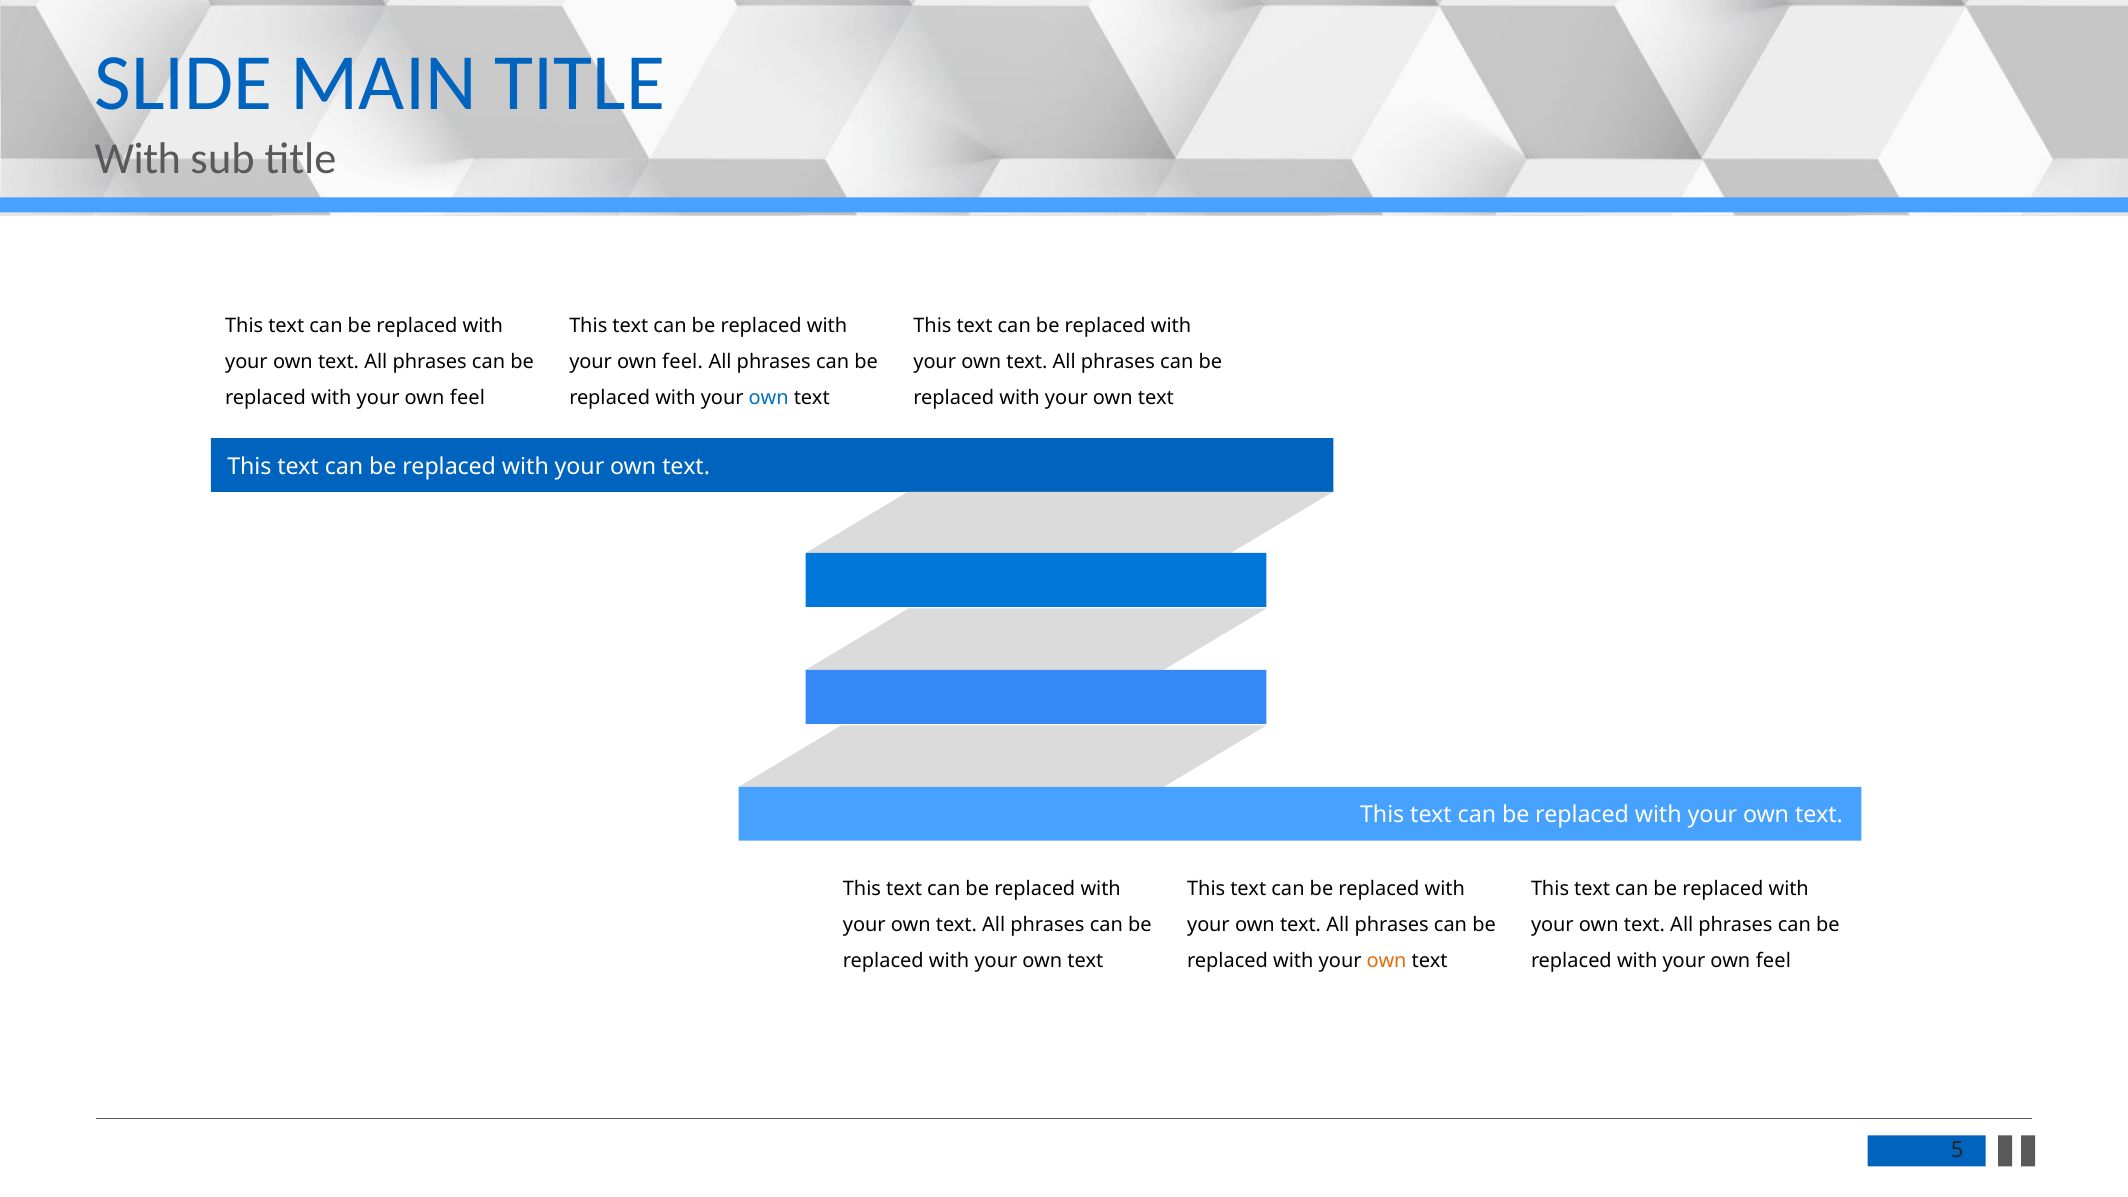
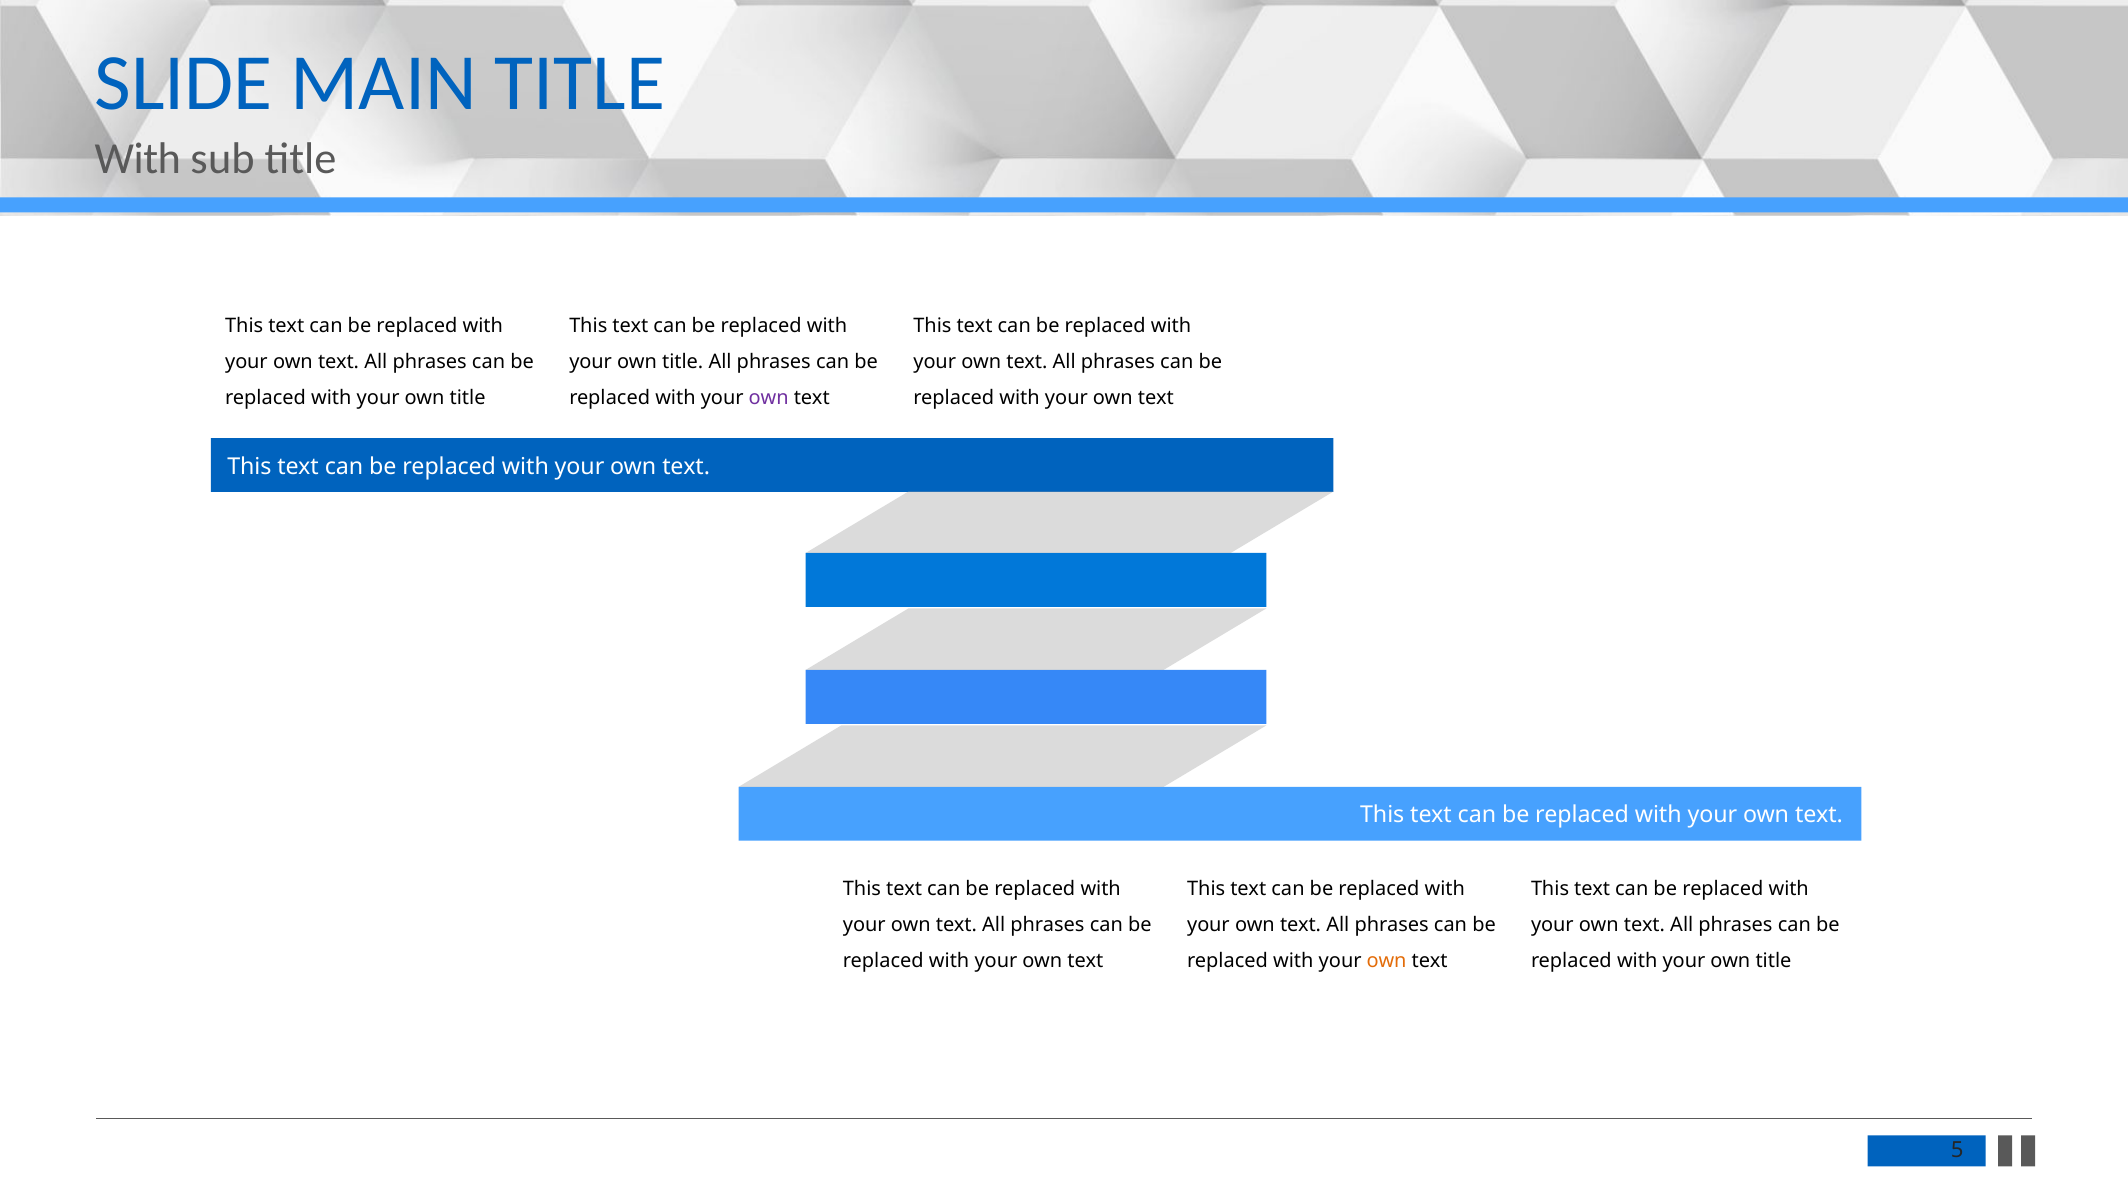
feel: feel -> title (683, 362)
feel: feel -> title (468, 398)
own colour: blue -> purple (769, 398)
feel: feel -> title (1773, 961)
